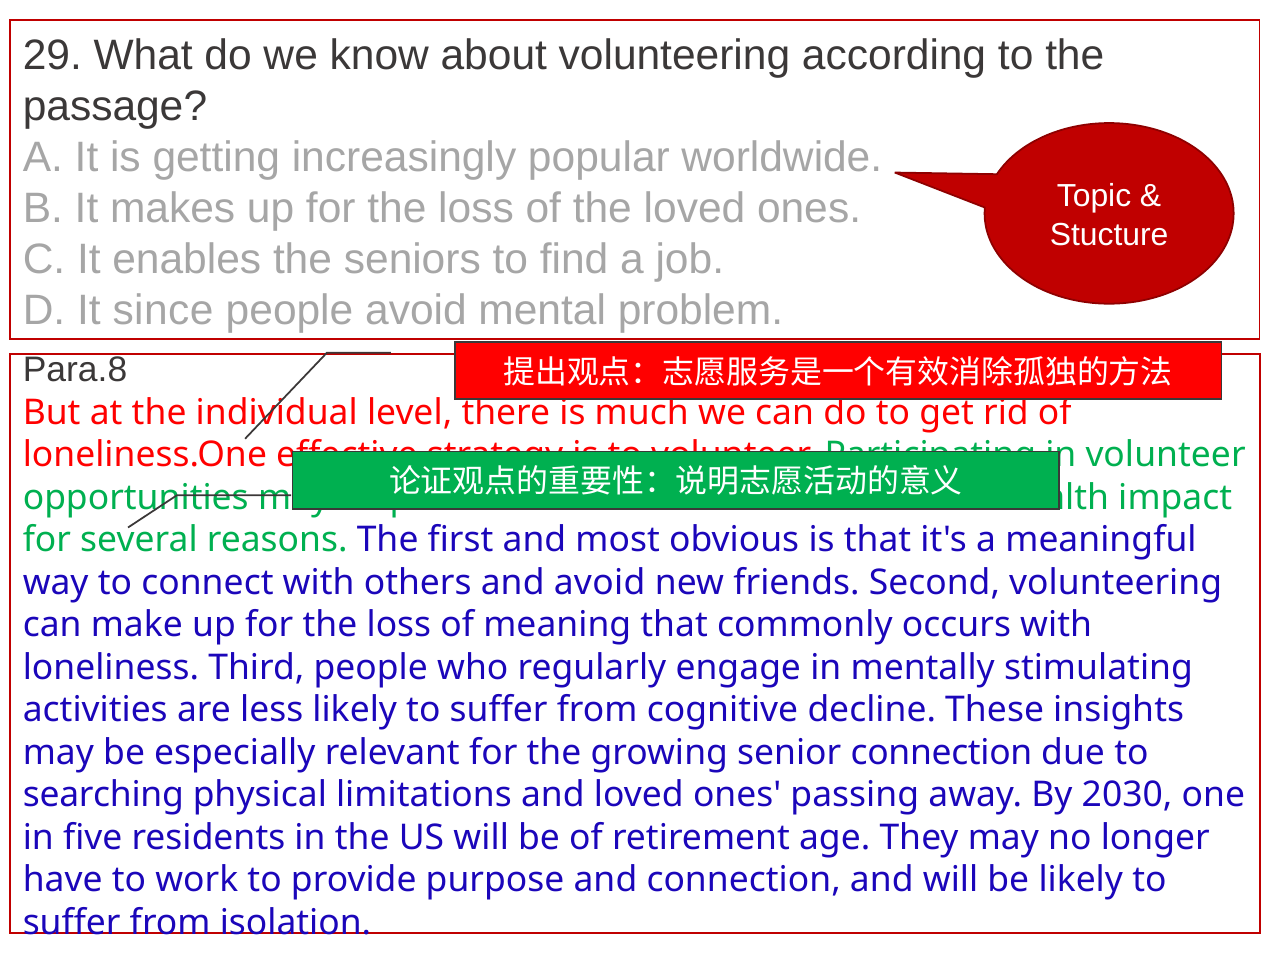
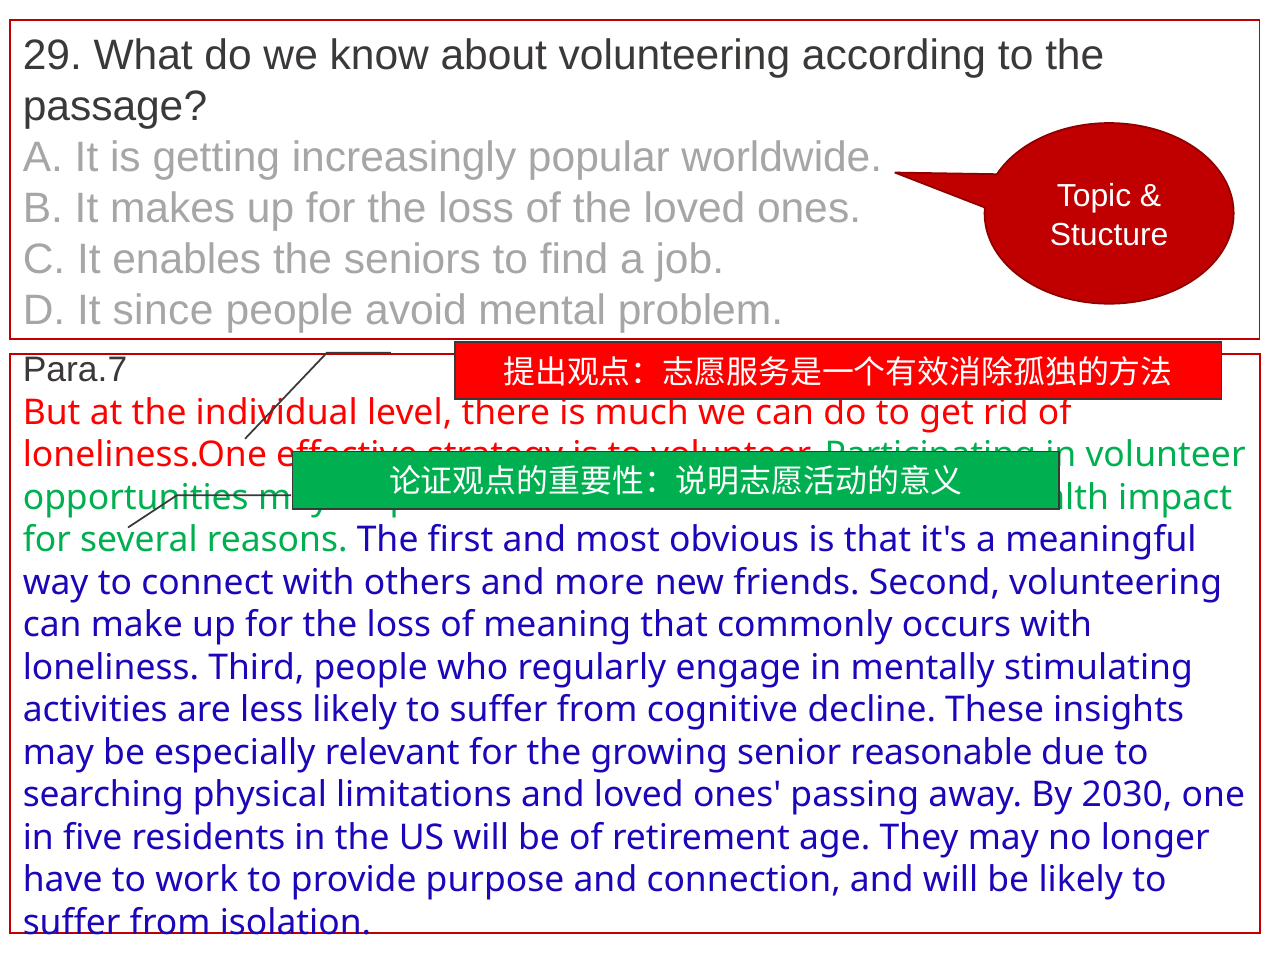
Para.8: Para.8 -> Para.7 (75, 370)
and avoid: avoid -> more (600, 583)
senior connection: connection -> reasonable (941, 753)
